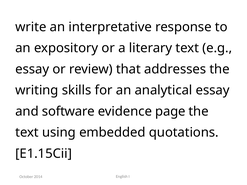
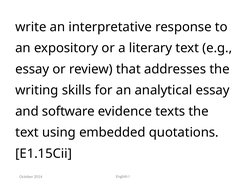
page: page -> texts (170, 111)
